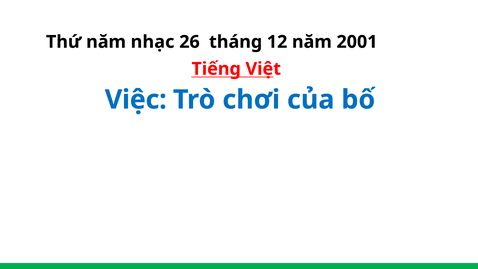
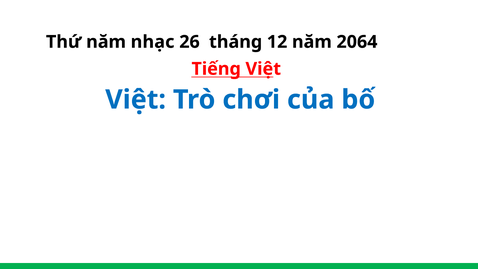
2001: 2001 -> 2064 (357, 42)
Việc: Việc -> Việt (136, 100)
